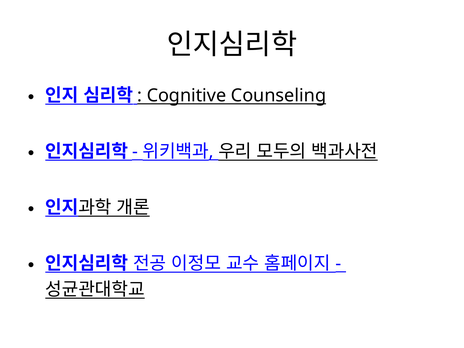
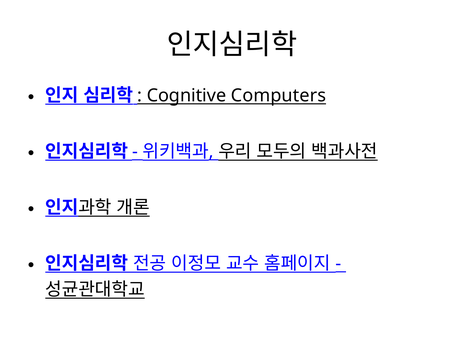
Counseling: Counseling -> Computers (278, 96)
